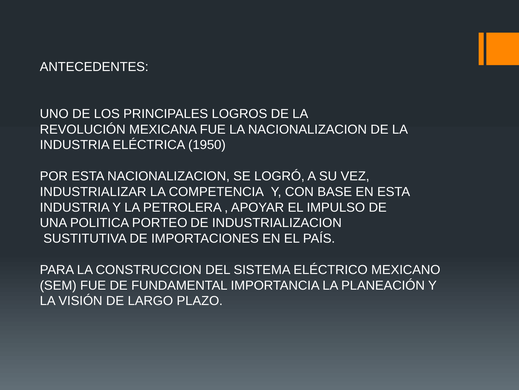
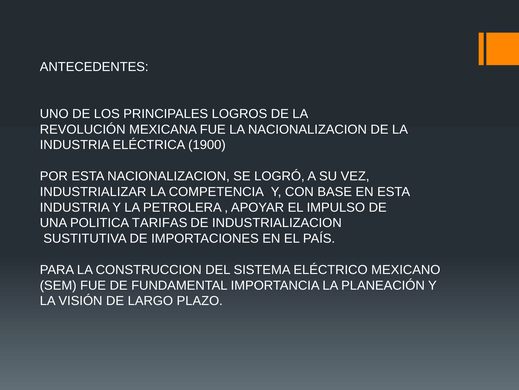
1950: 1950 -> 1900 (207, 145)
PORTEO: PORTEO -> TARIFAS (160, 223)
